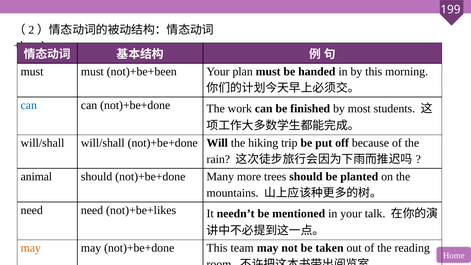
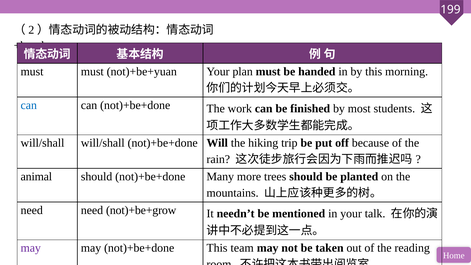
not)+be+been: not)+be+been -> not)+be+yuan (142, 72)
not)+be+likes: not)+be+likes -> not)+be+grow (141, 210)
may colour: orange -> purple (31, 248)
